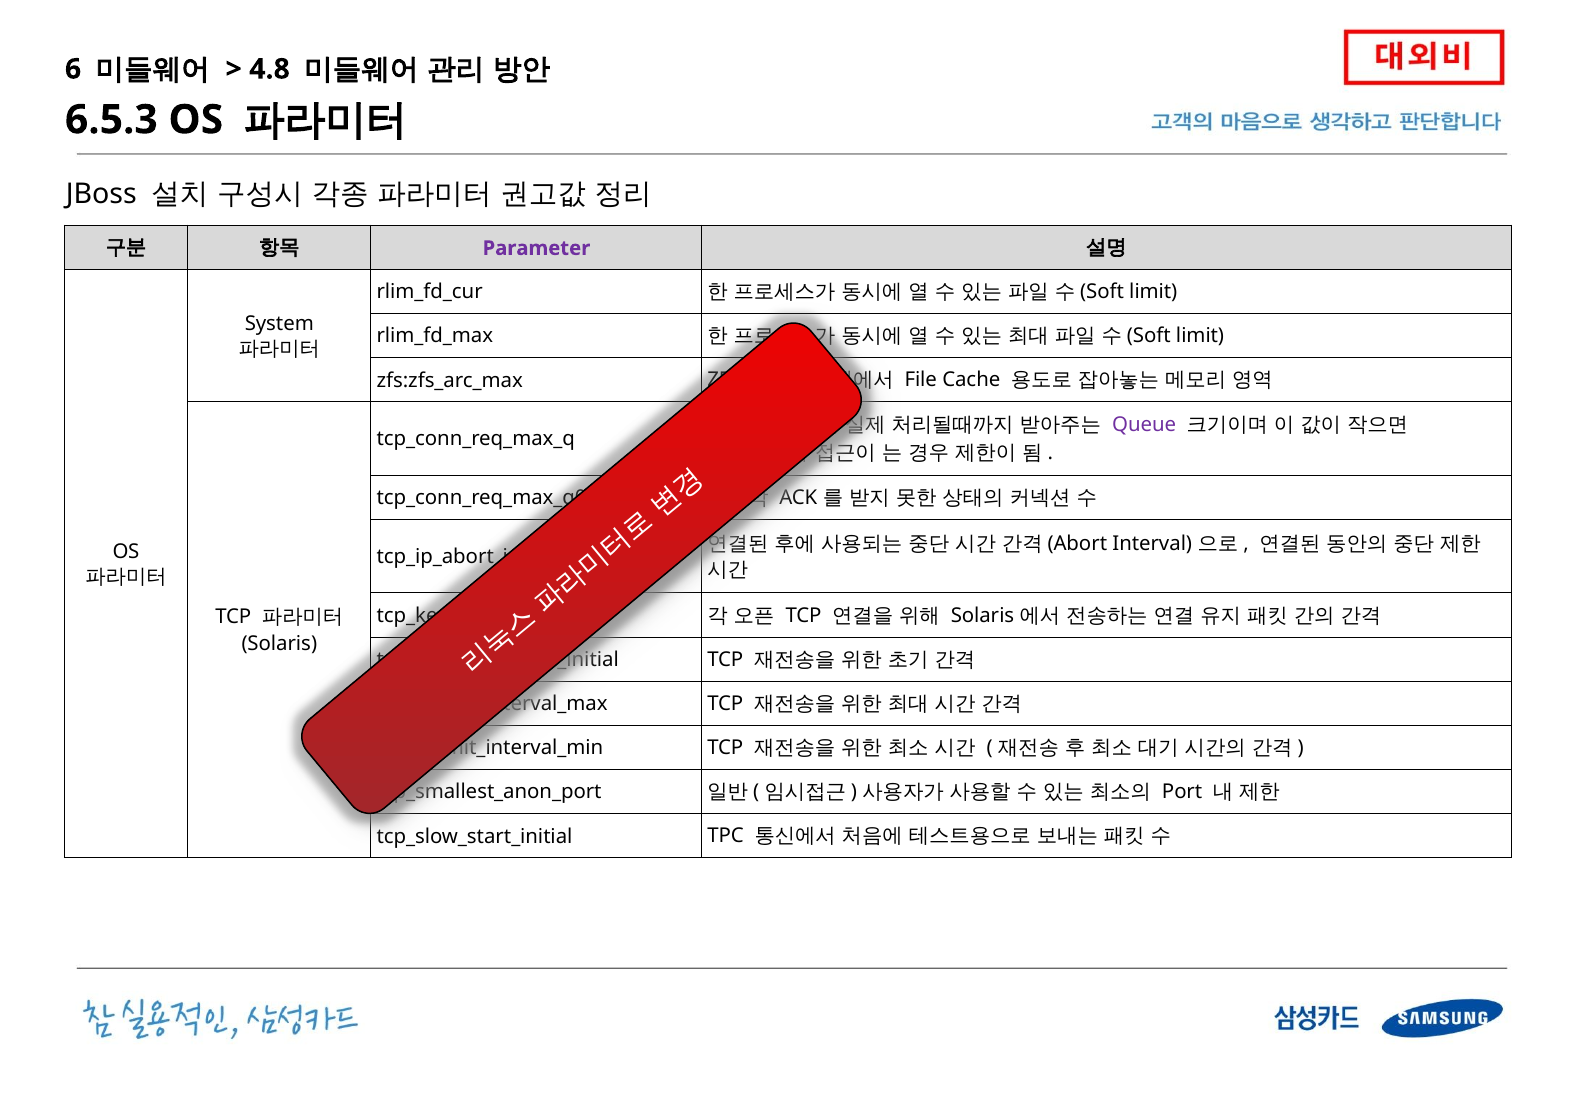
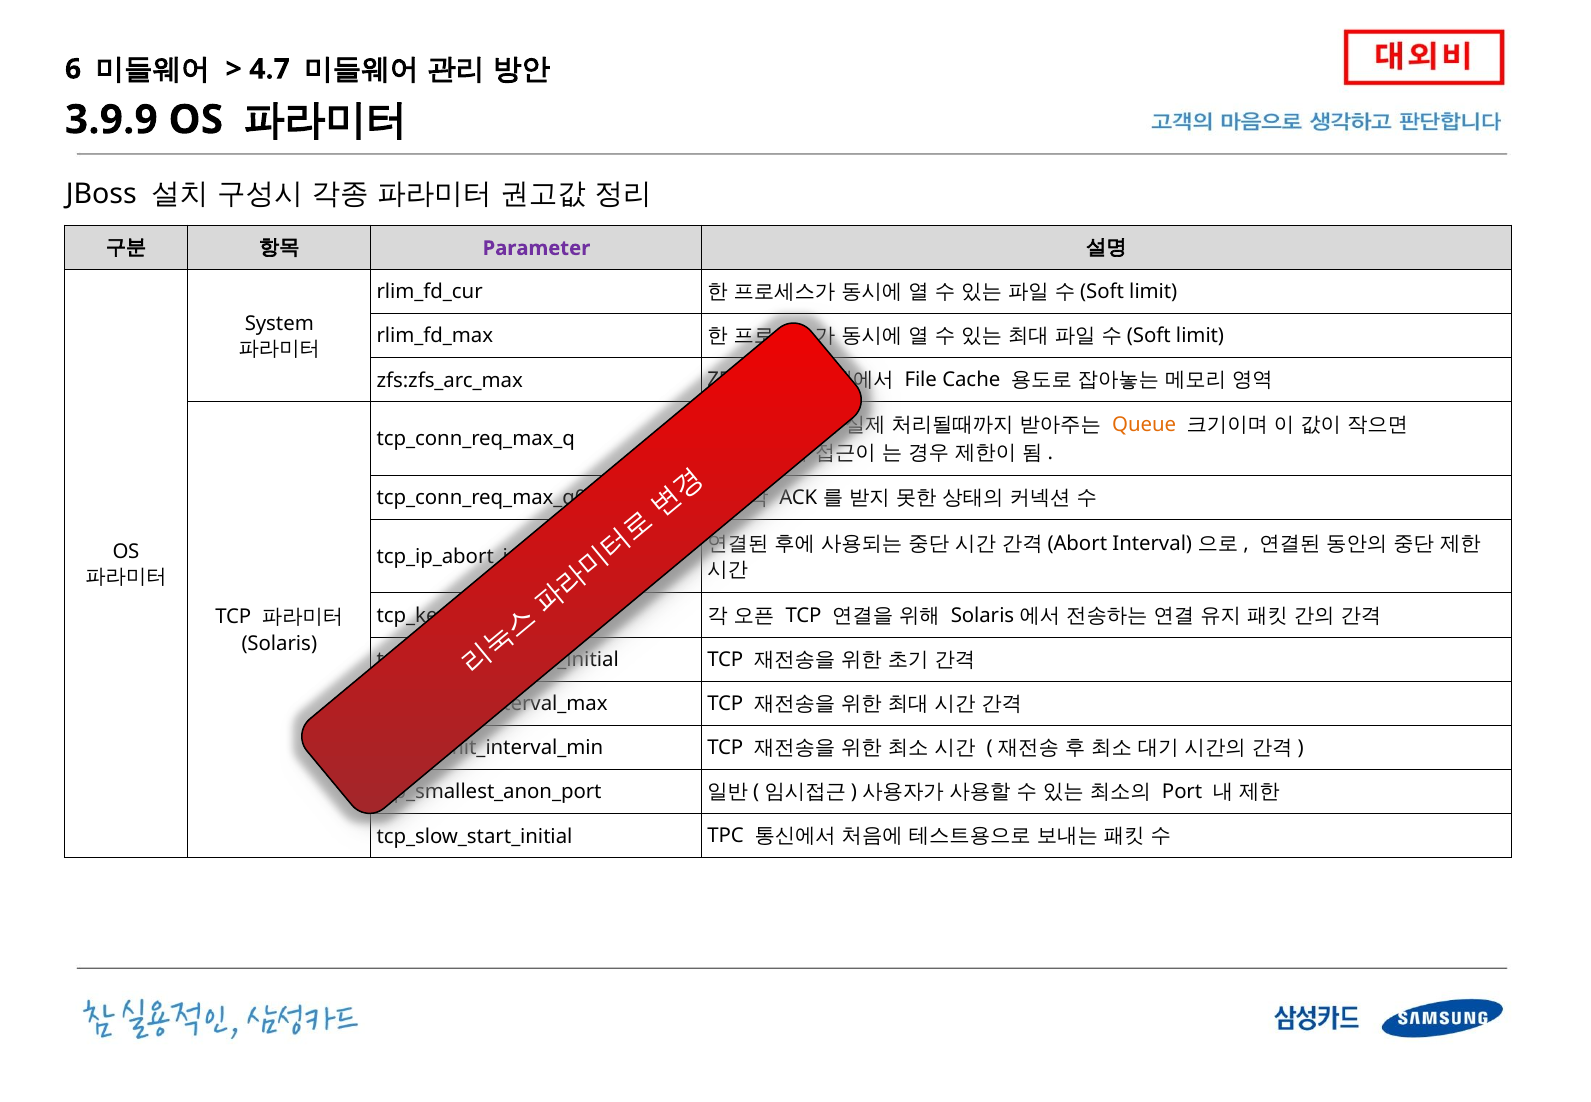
4.8: 4.8 -> 4.7 (270, 69)
6.5.3: 6.5.3 -> 3.9.9 (111, 120)
Queue colour: purple -> orange (1144, 425)
